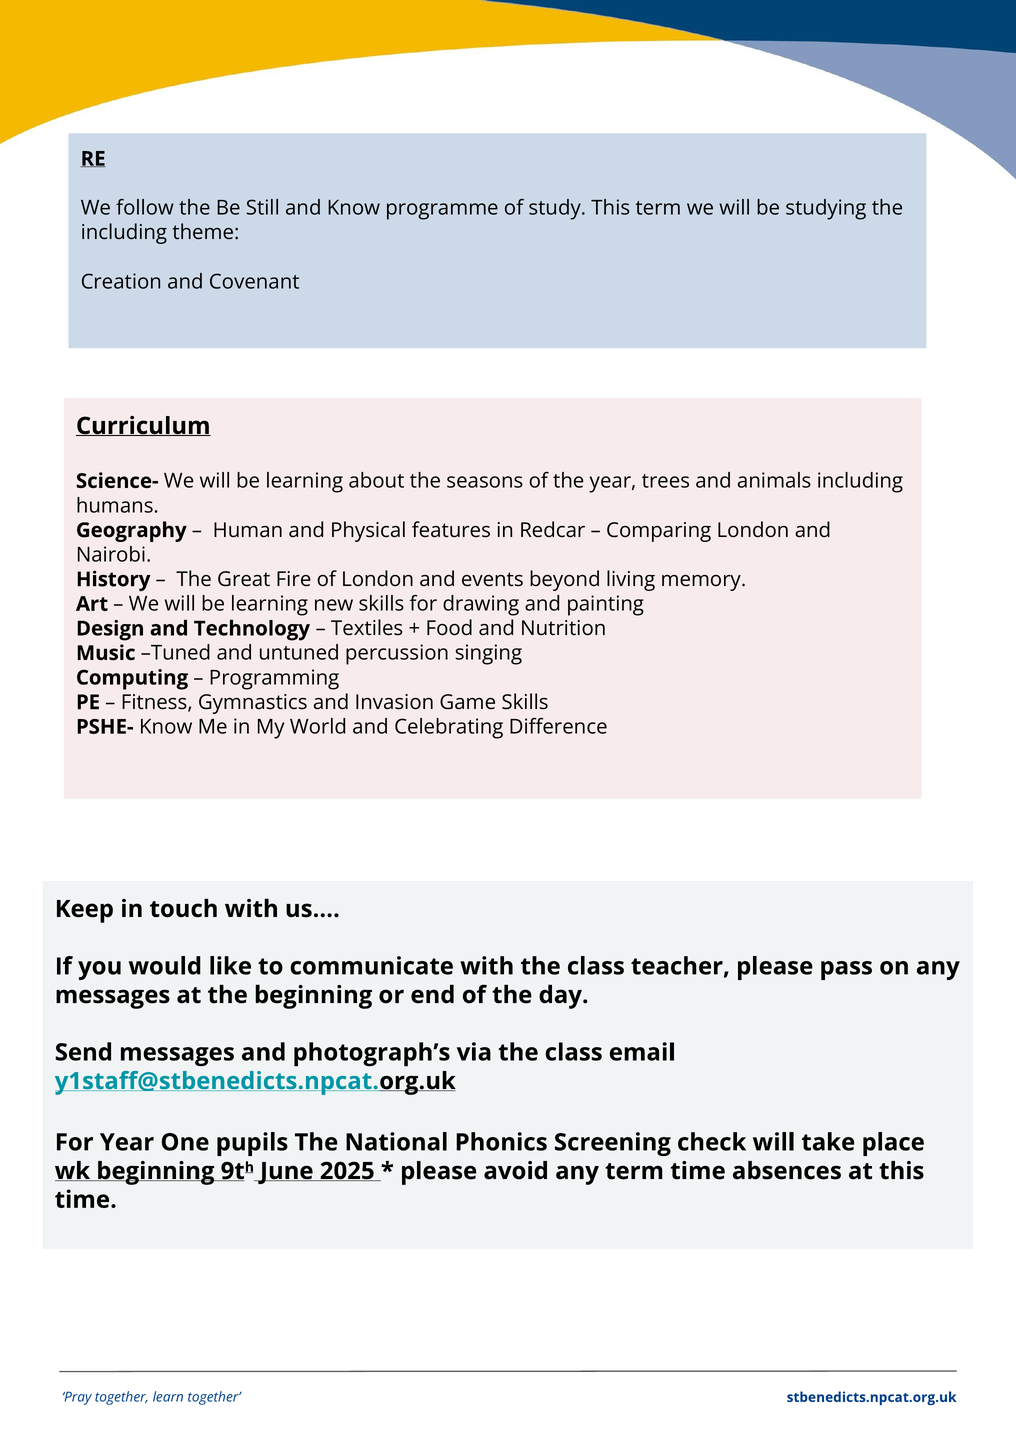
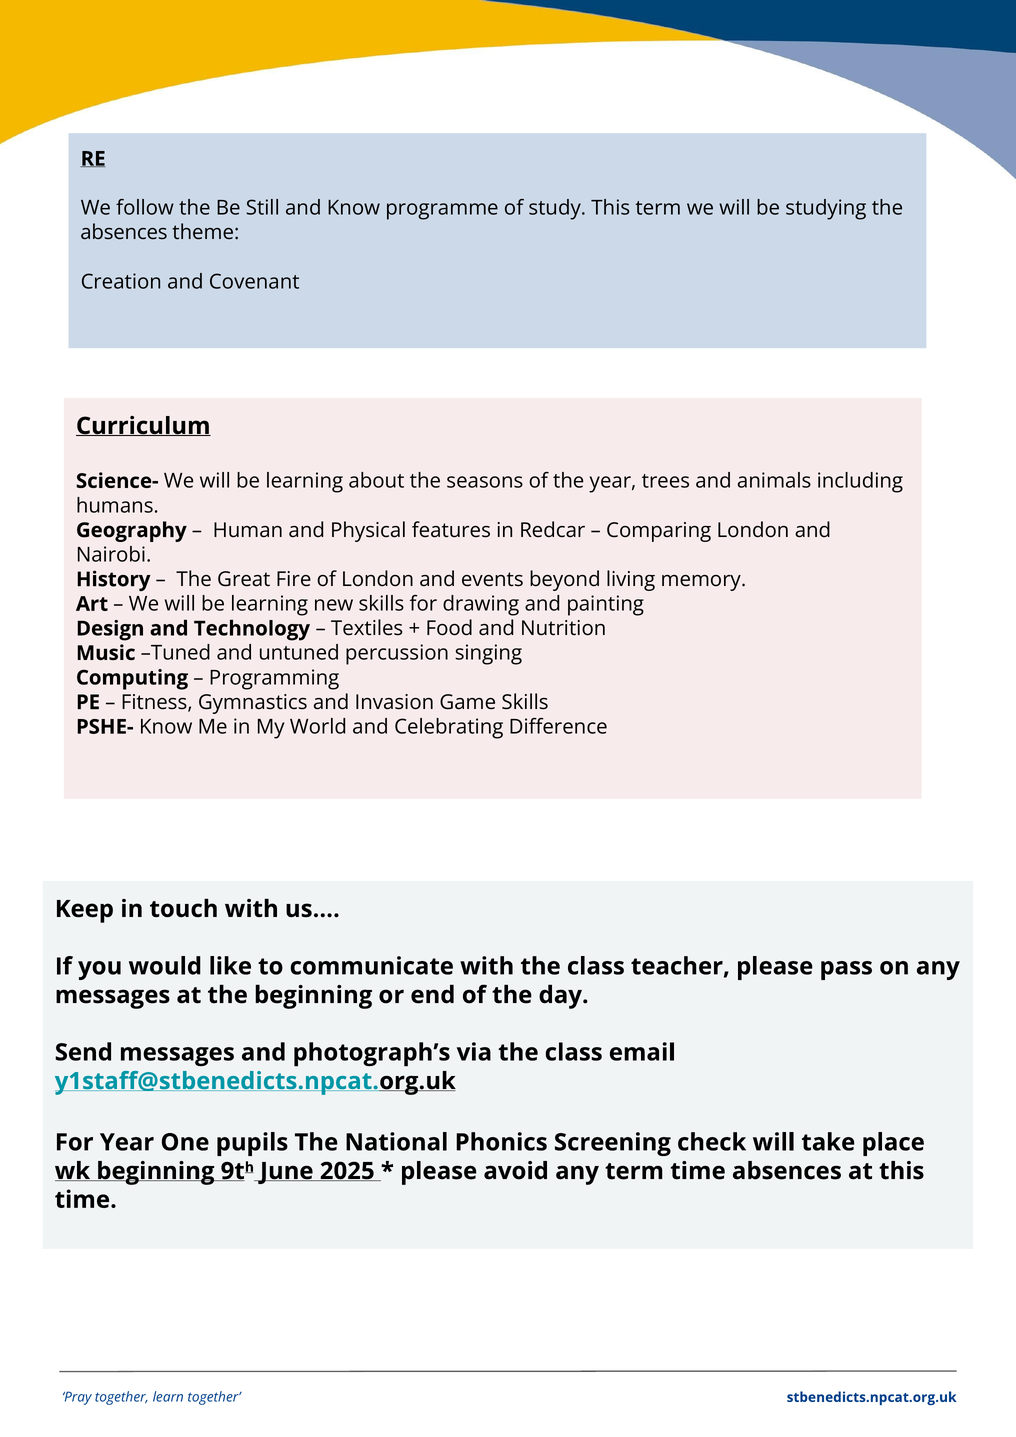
including: including -> absences (124, 233)
